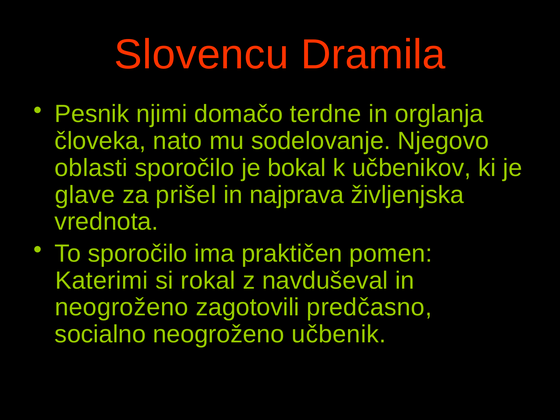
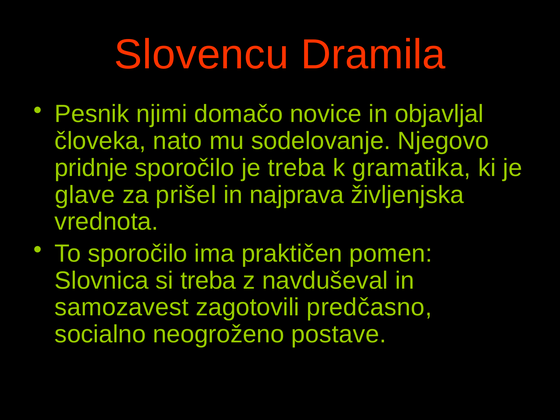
terdne: terdne -> novice (326, 114)
orglanja: orglanja -> objavljal (439, 114)
oblasti: oblasti -> pridnje (91, 168)
je bokal: bokal -> treba (297, 168)
učbenikov: učbenikov -> gramatika (411, 168)
Katerimi: Katerimi -> Slovnica (102, 280)
si rokal: rokal -> treba (208, 280)
neogroženo: neogroženo -> samozavest (122, 307)
učbenik: učbenik -> postave (339, 334)
